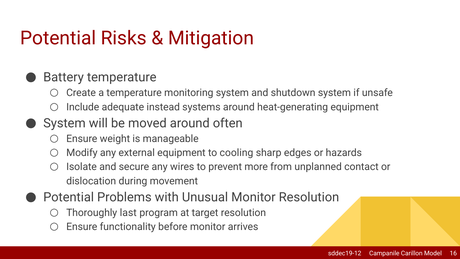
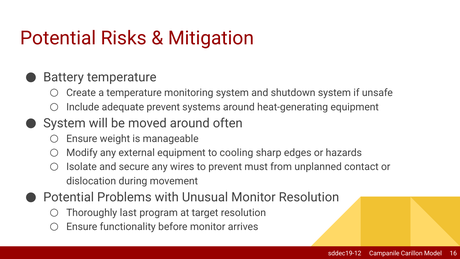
adequate instead: instead -> prevent (163, 107)
more: more -> must (256, 167)
